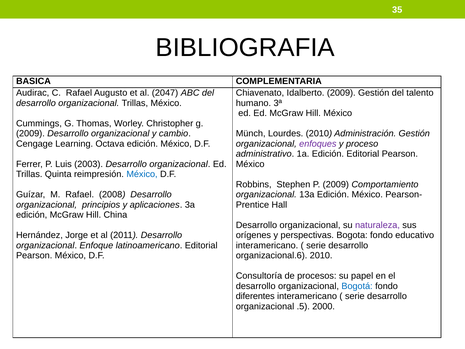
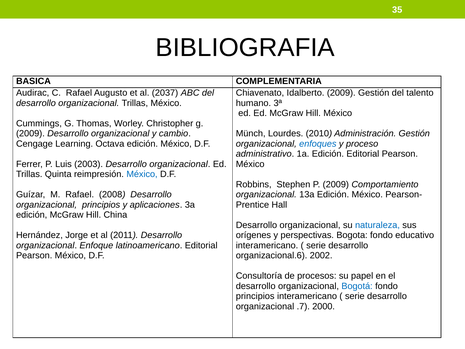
2047: 2047 -> 2037 (165, 93)
enfoques colour: purple -> blue (318, 144)
naturaleza colour: purple -> blue (377, 225)
organizacional.6 2010: 2010 -> 2002 (321, 255)
diferentes: diferentes -> principios (255, 296)
.5: .5 -> .7 (303, 306)
